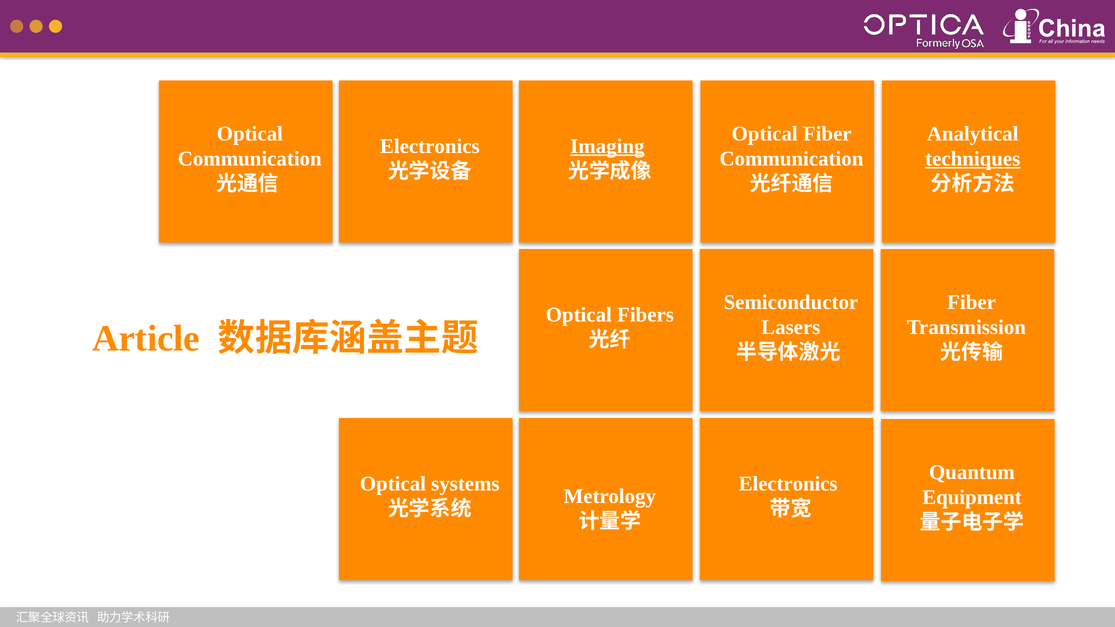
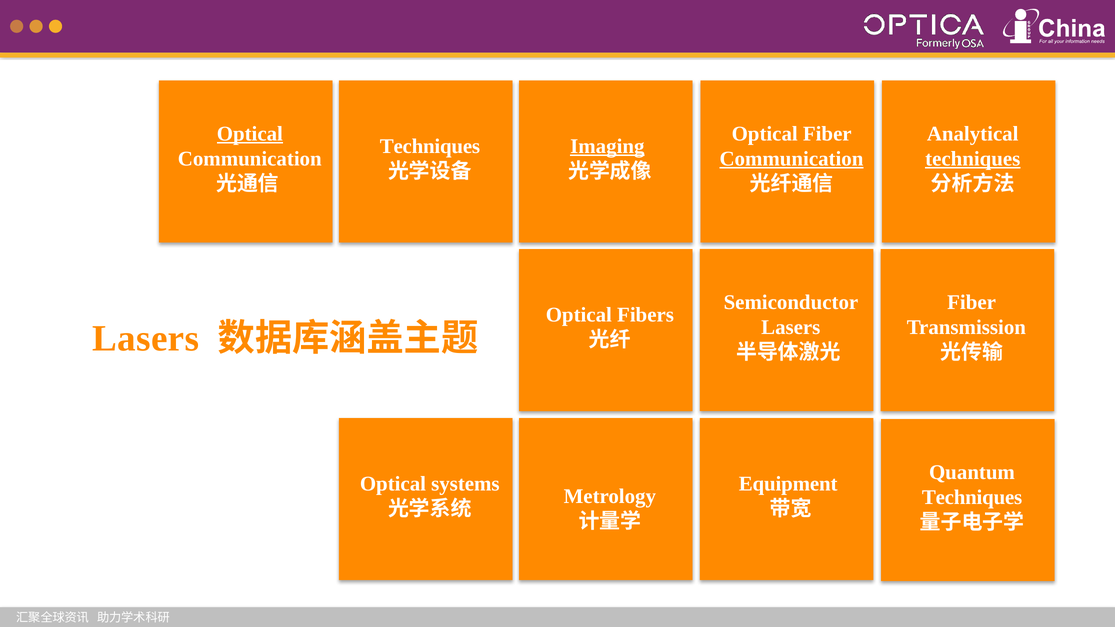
Optical underline: none -> present (250, 134)
Electronics: Electronics -> Techniques (430, 146)
Communication underline: none -> present (791, 159)
Article: Article -> Lasers (146, 339)
Electronics: Electronics -> Equipment (788, 484)
Equipment: Equipment -> Techniques (972, 498)
